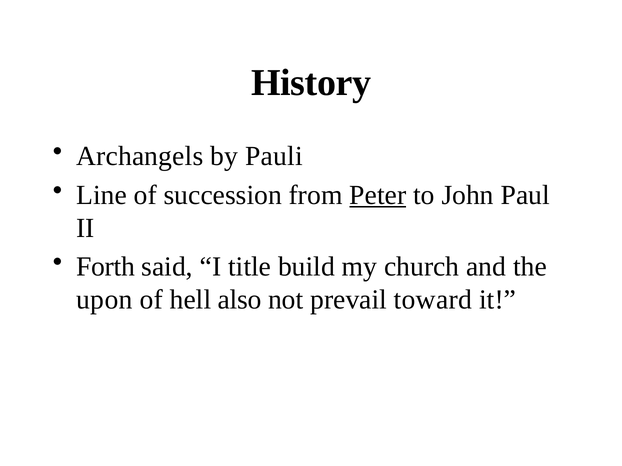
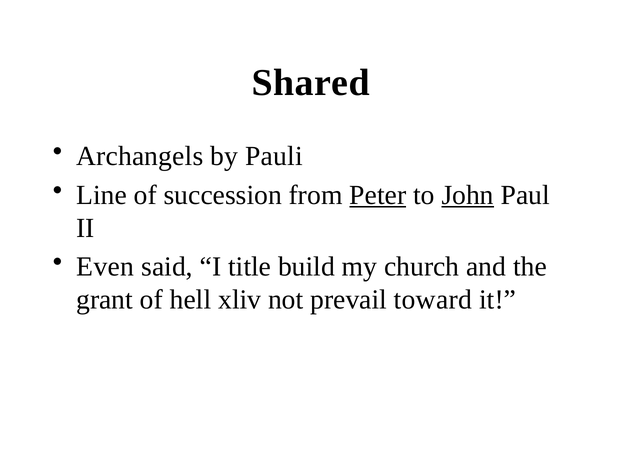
History: History -> Shared (311, 83)
John underline: none -> present (468, 195)
Forth: Forth -> Even (105, 267)
upon: upon -> grant (105, 300)
also: also -> xliv (240, 300)
